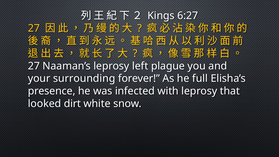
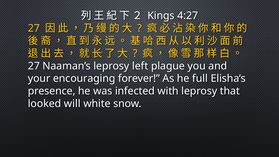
6:27: 6:27 -> 4:27 (188, 16)
surrounding: surrounding -> encouraging (84, 78)
dirt: dirt -> will (72, 104)
